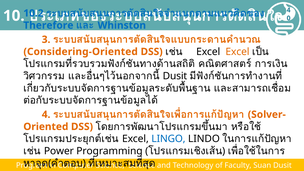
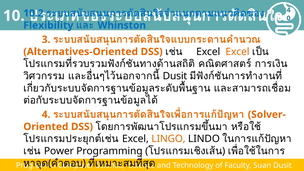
Therefore: Therefore -> Flexibility (48, 25)
Considering-Oriented: Considering-Oriented -> Alternatives-Oriented (81, 52)
LINGO colour: blue -> orange (168, 139)
